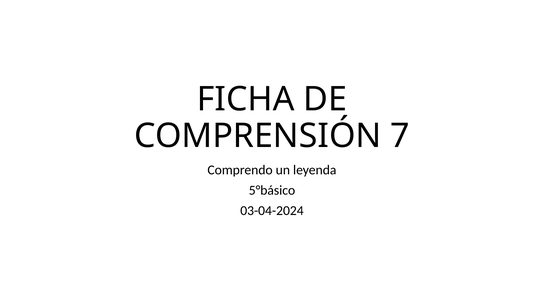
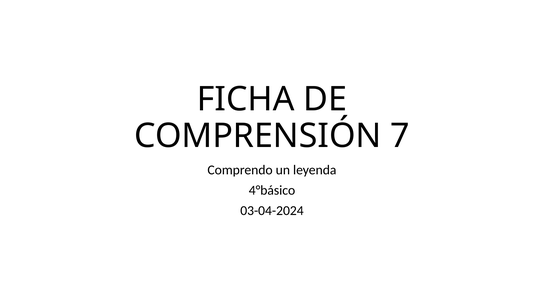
5°básico: 5°básico -> 4°básico (272, 190)
